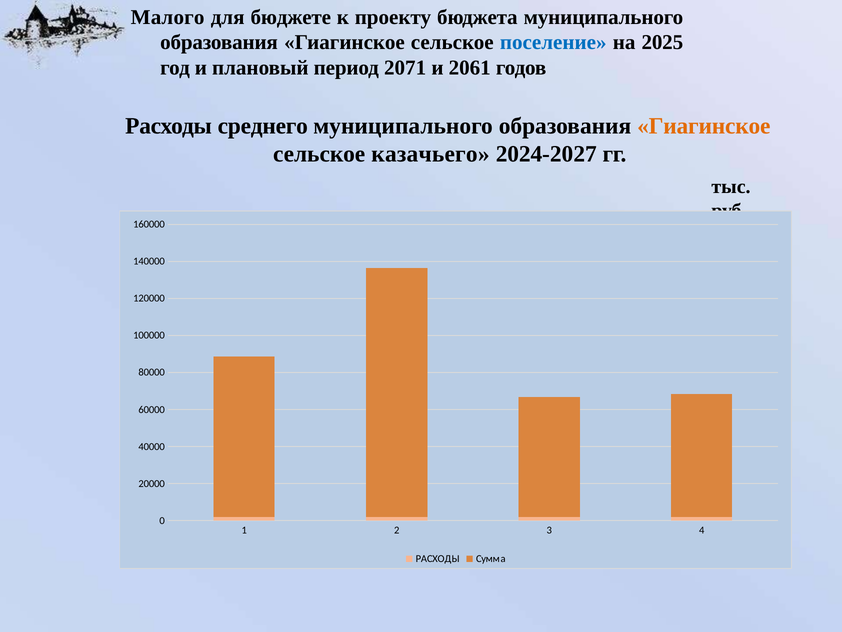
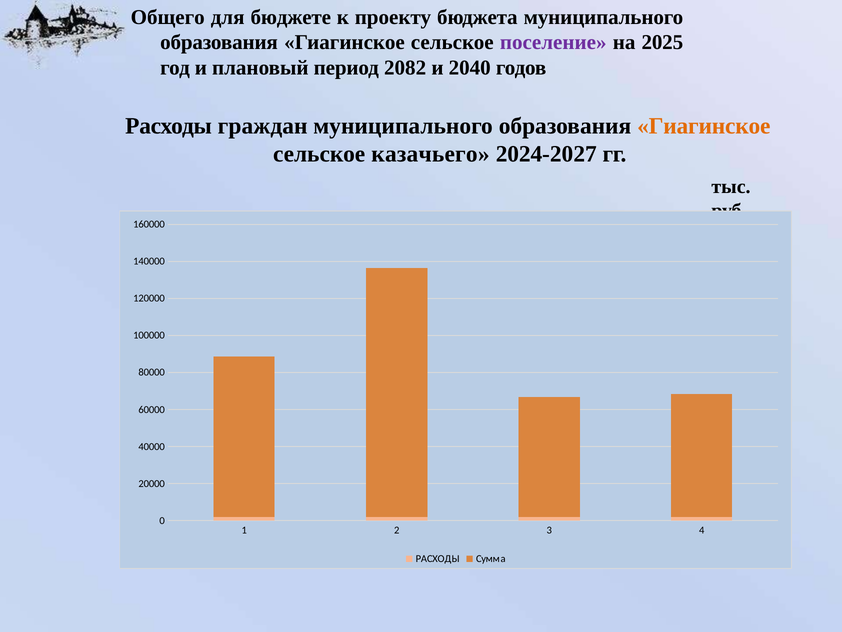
Малого: Малого -> Общего (168, 17)
поселение colour: blue -> purple (553, 42)
2071: 2071 -> 2082 (405, 68)
2061: 2061 -> 2040 (470, 68)
среднего: среднего -> граждан (263, 126)
